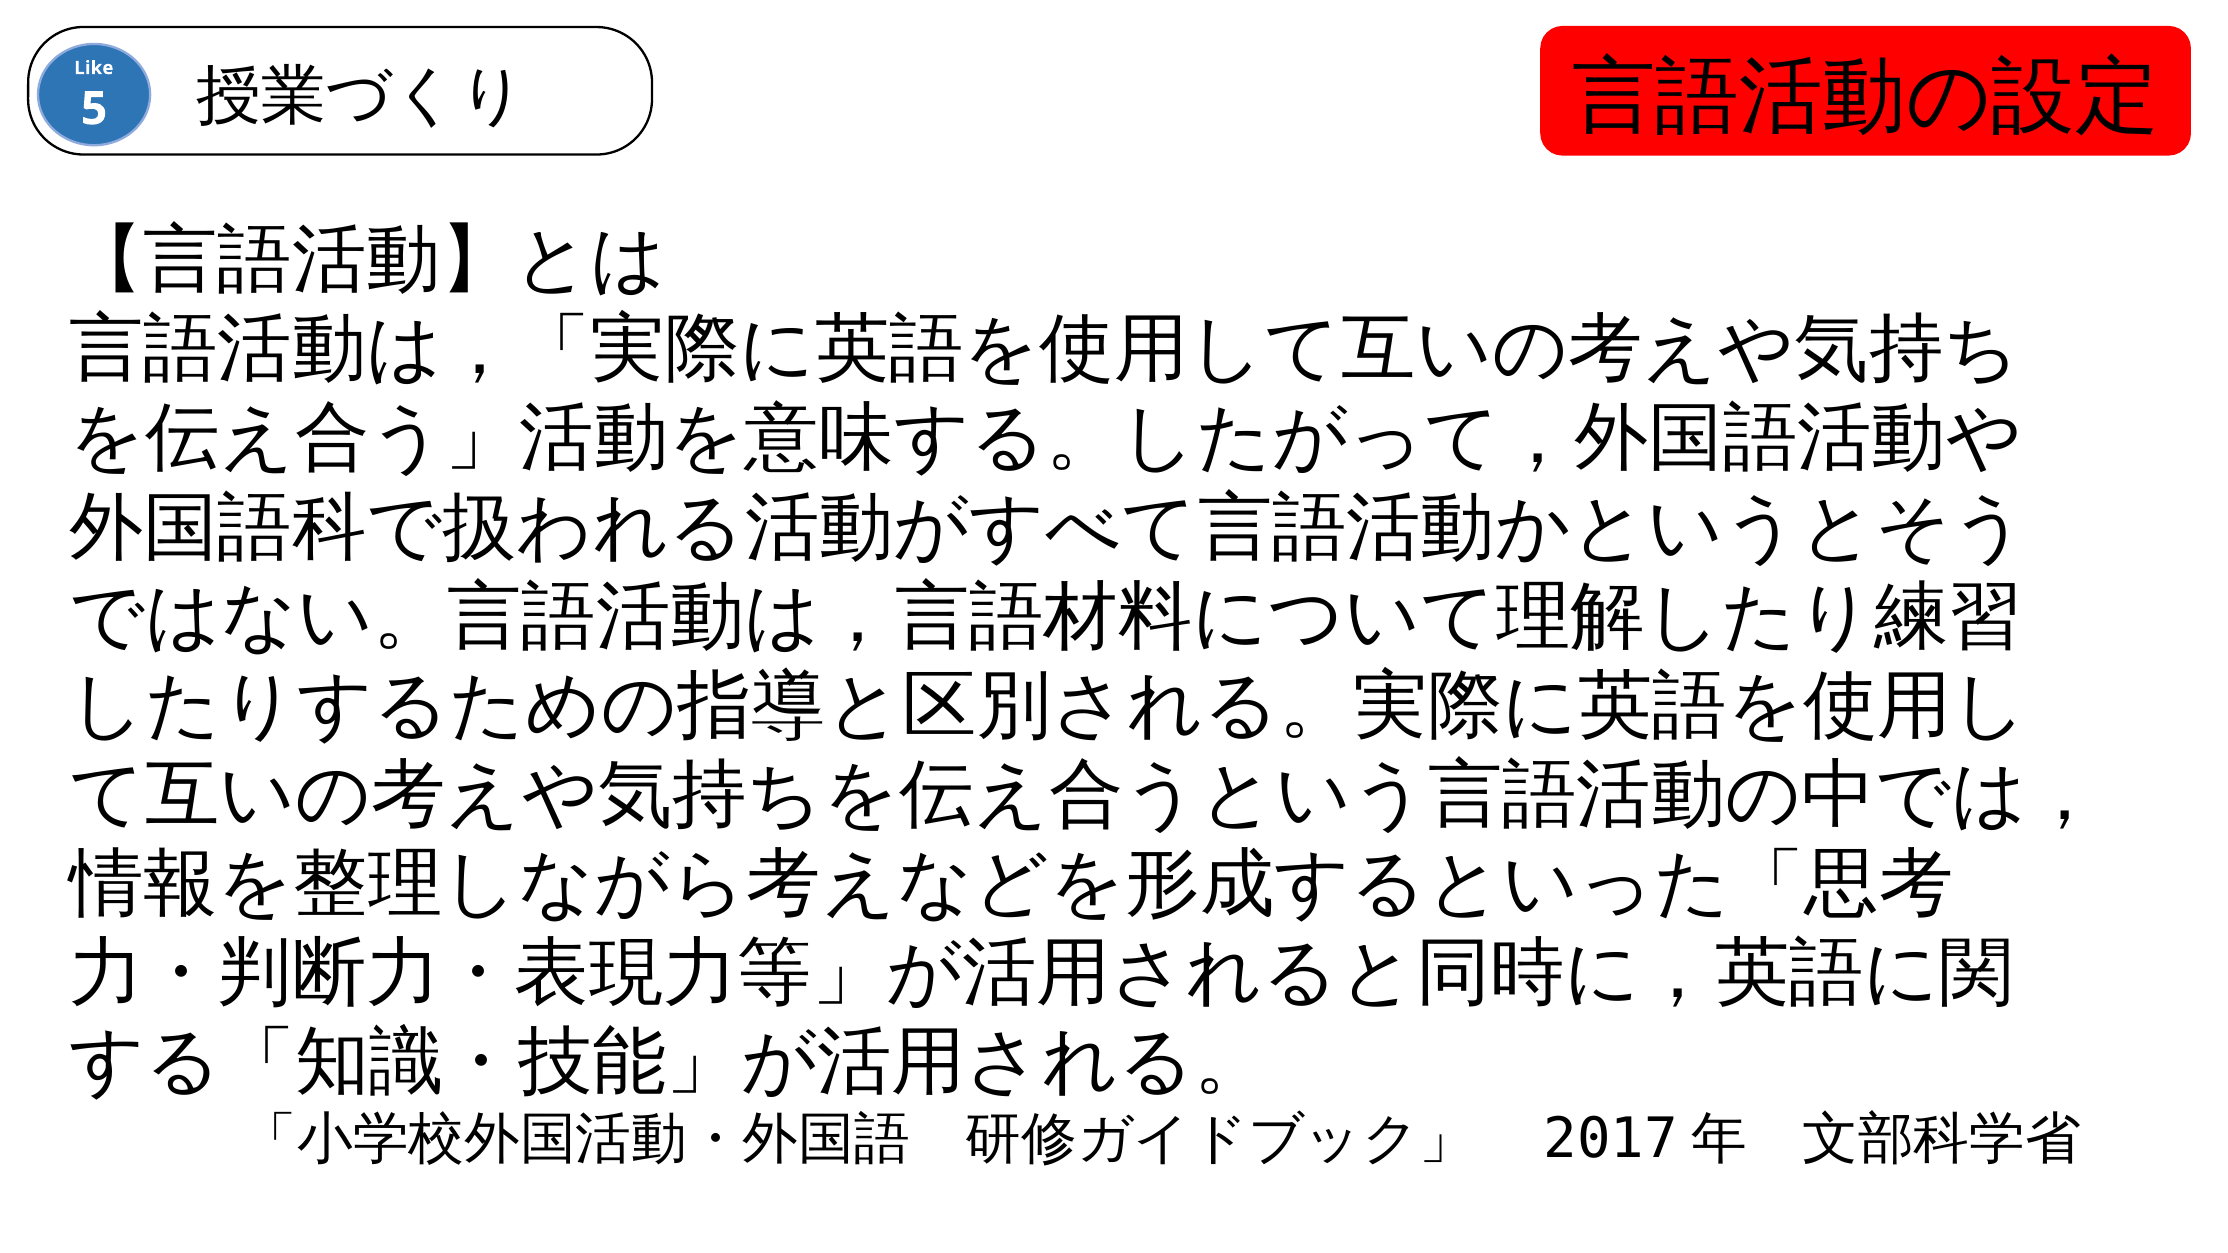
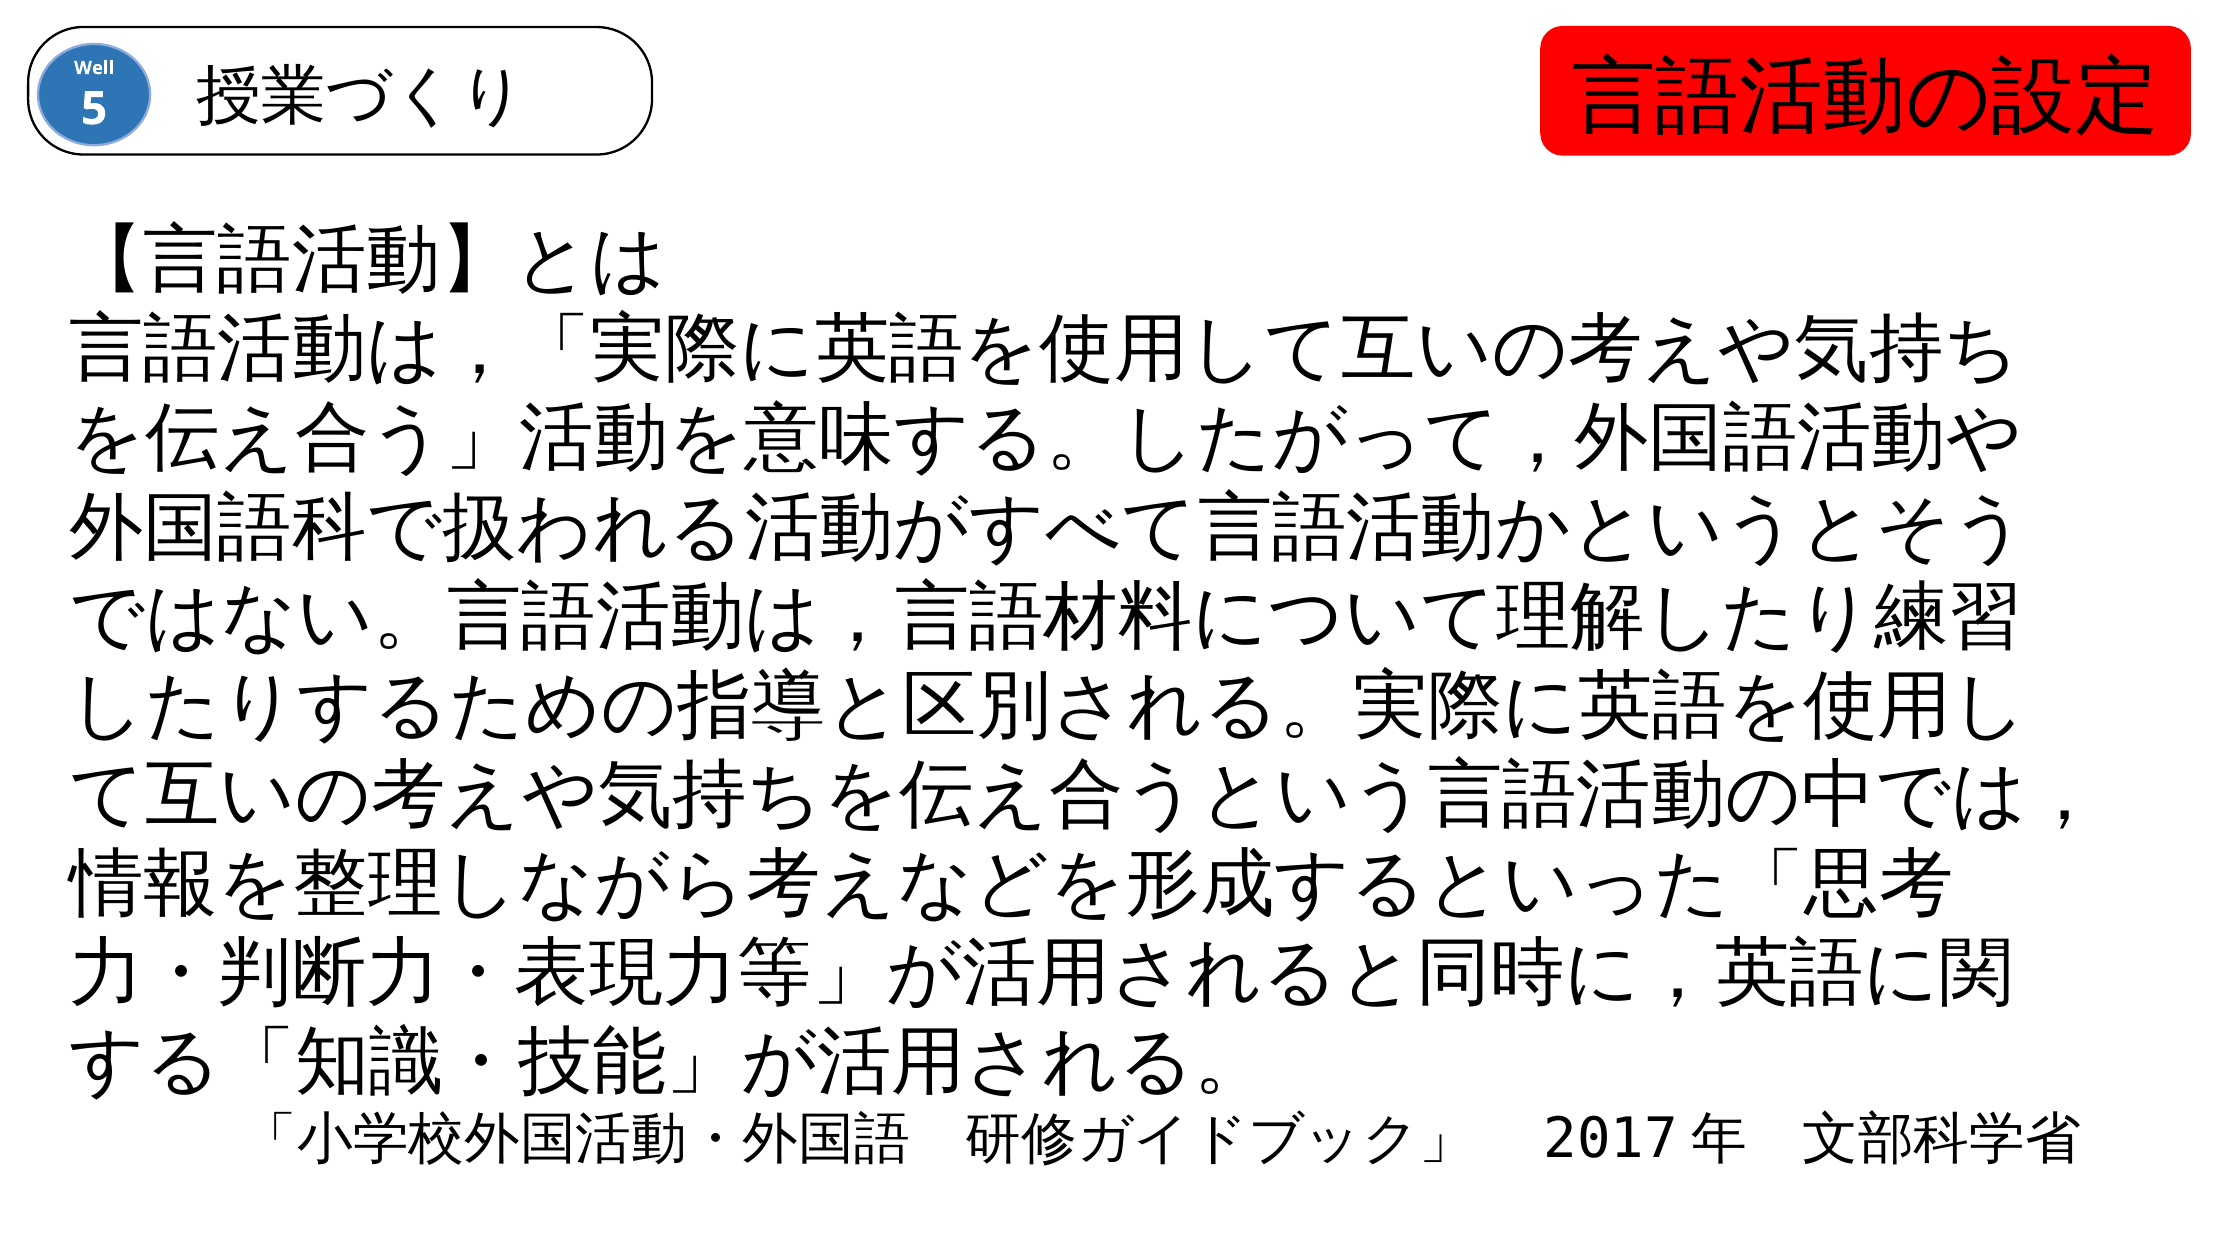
Like: Like -> Well (94, 68)
